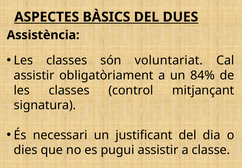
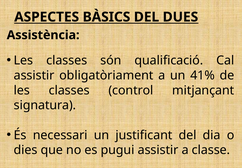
voluntariat: voluntariat -> qualificació (169, 60)
84%: 84% -> 41% (203, 75)
